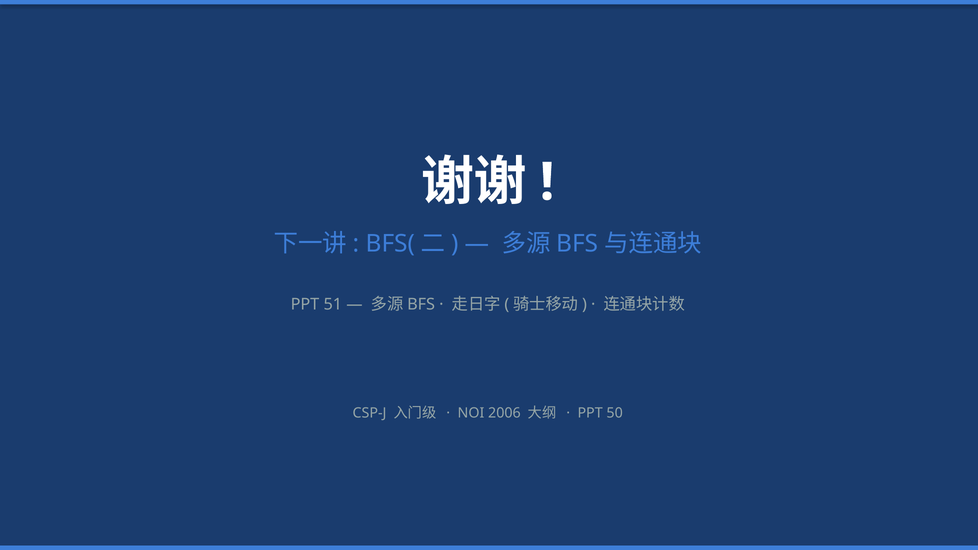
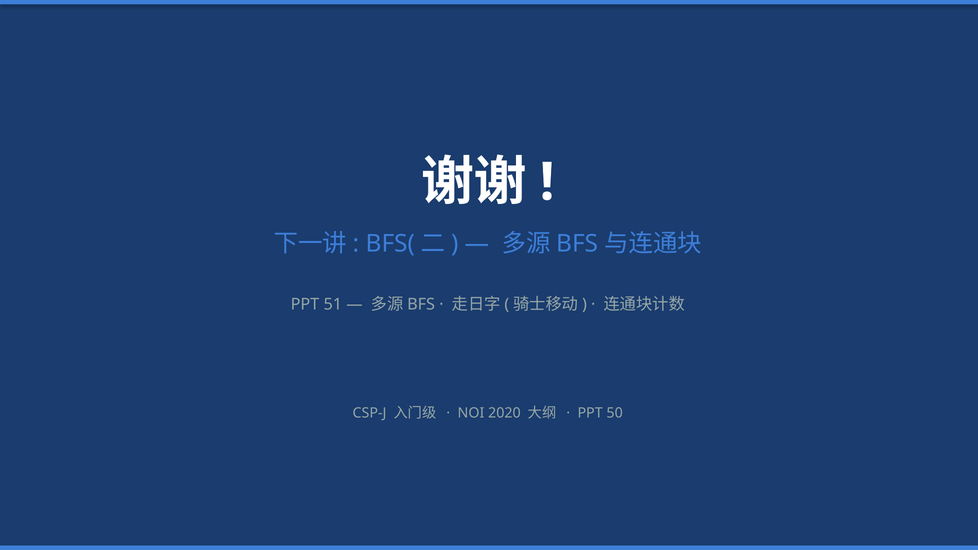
2006: 2006 -> 2020 (504, 413)
